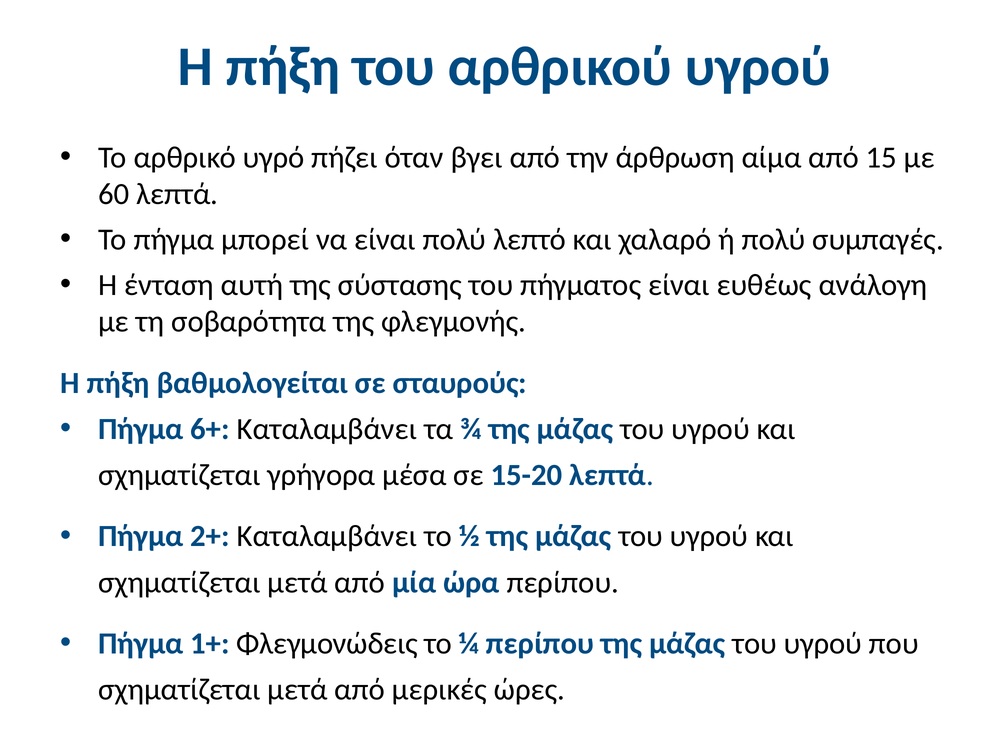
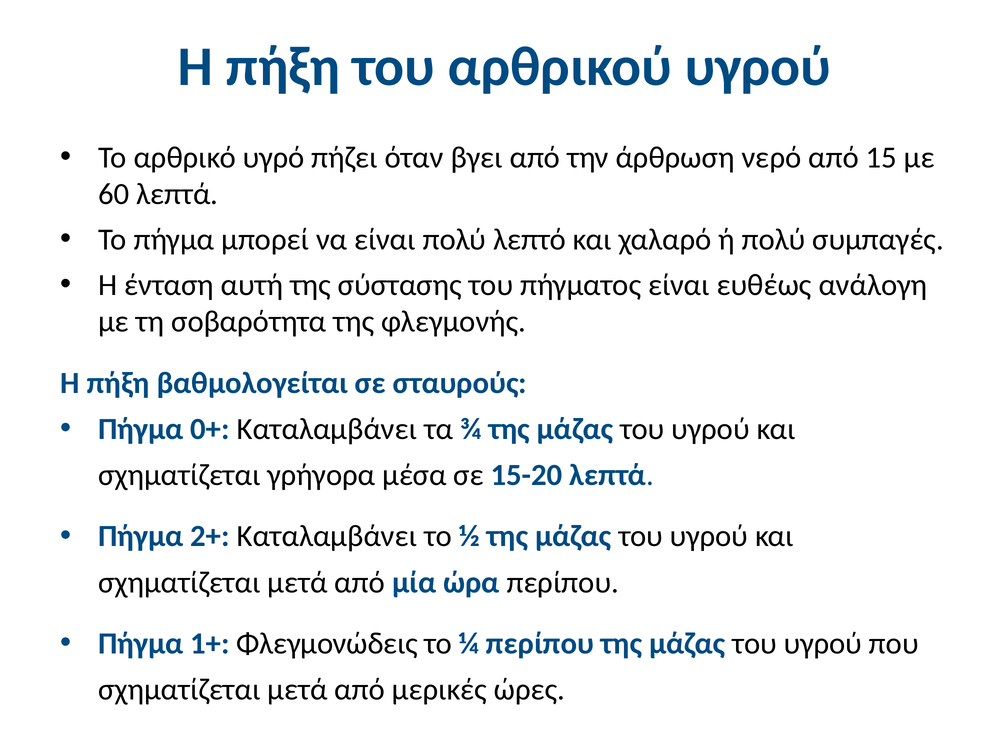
αίμα: αίμα -> νερό (772, 157)
6+: 6+ -> 0+ (210, 429)
